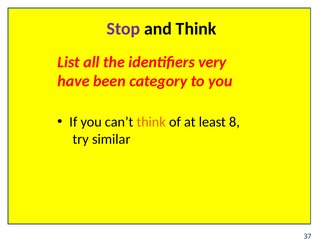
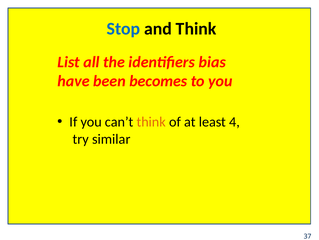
Stop colour: purple -> blue (123, 29)
very: very -> bias (212, 62)
category: category -> becomes (158, 81)
8: 8 -> 4 (235, 122)
